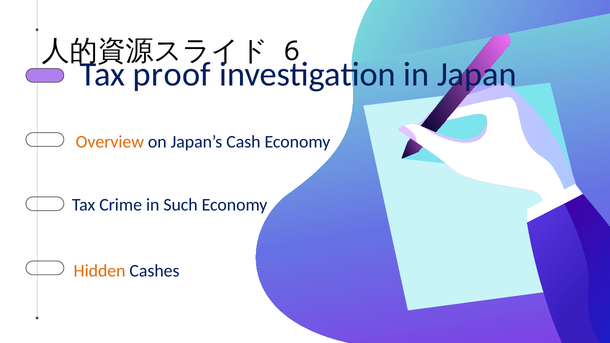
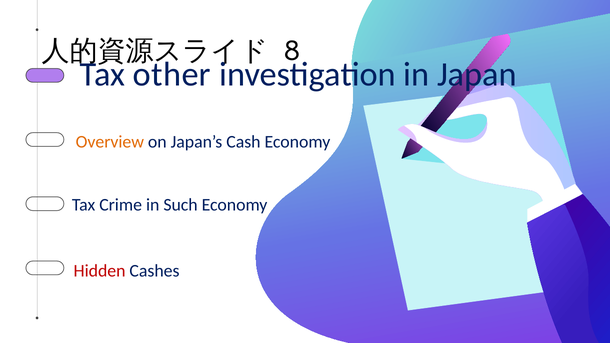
6: 6 -> 8 (292, 51)
proof: proof -> other (172, 74)
Hidden colour: orange -> red (100, 271)
